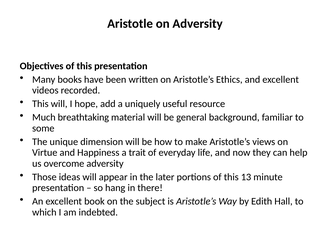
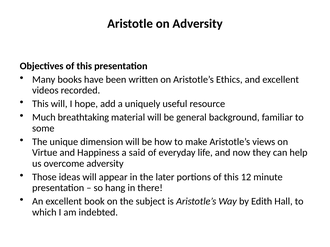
trait: trait -> said (137, 153)
13: 13 -> 12 (246, 177)
